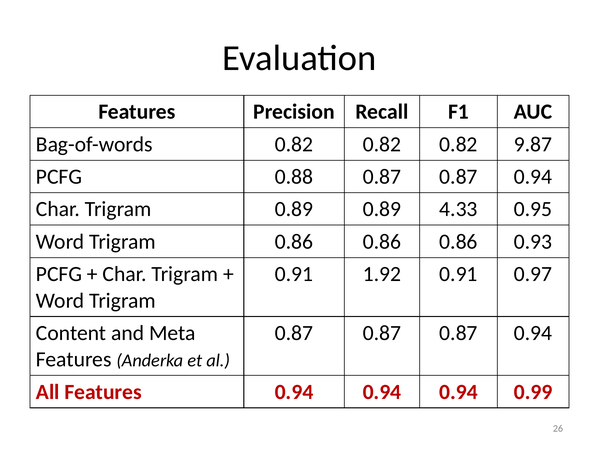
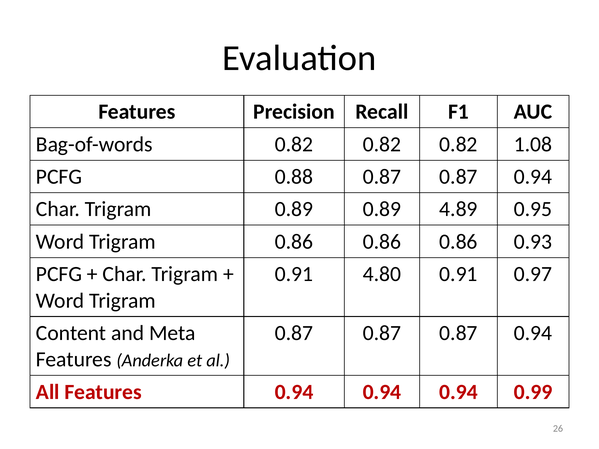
9.87: 9.87 -> 1.08 (533, 144)
4.33: 4.33 -> 4.89 (458, 209)
1.92: 1.92 -> 4.80 (382, 274)
